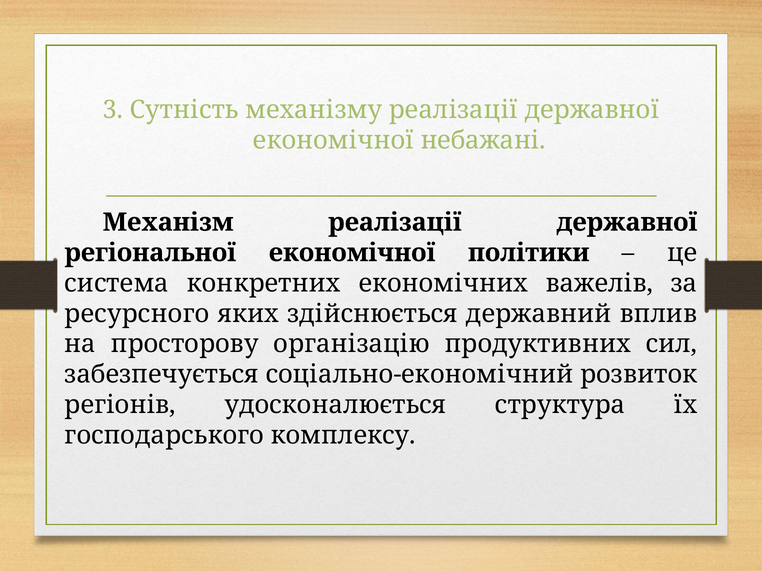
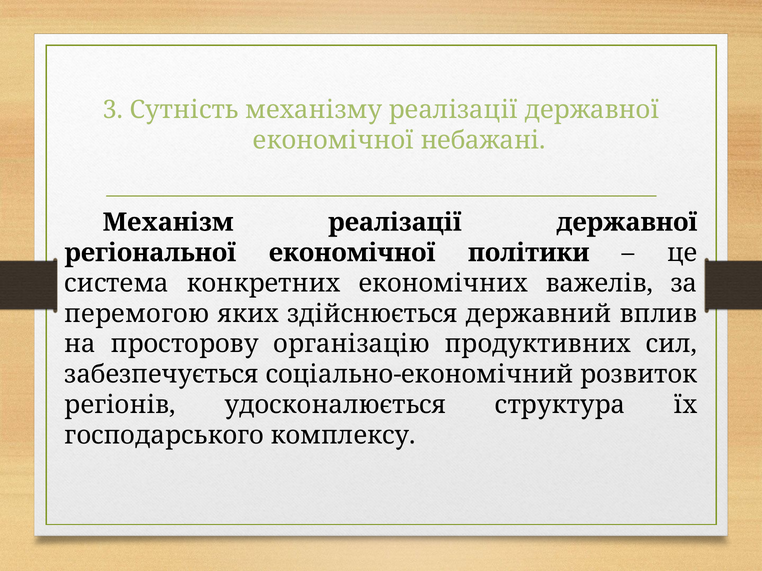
ресурсного: ресурсного -> перемогою (137, 314)
